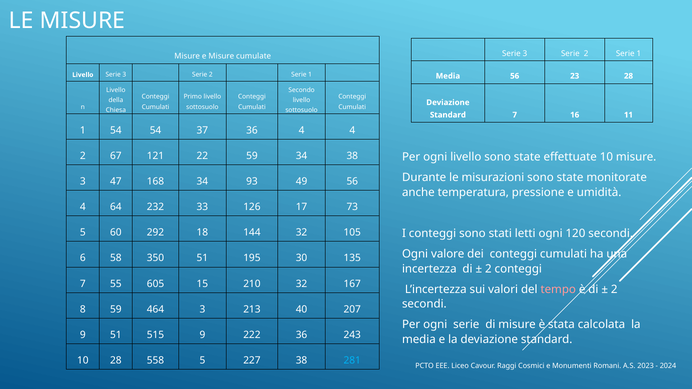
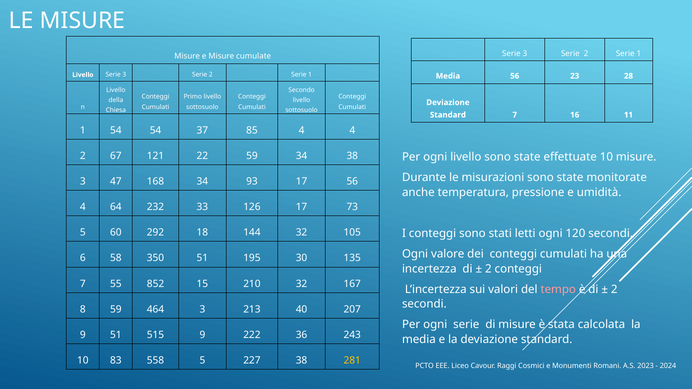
37 36: 36 -> 85 (252, 130)
93 49: 49 -> 17 (302, 182)
605: 605 -> 852 (156, 284)
10 28: 28 -> 83 (116, 361)
281 colour: light blue -> yellow (352, 361)
